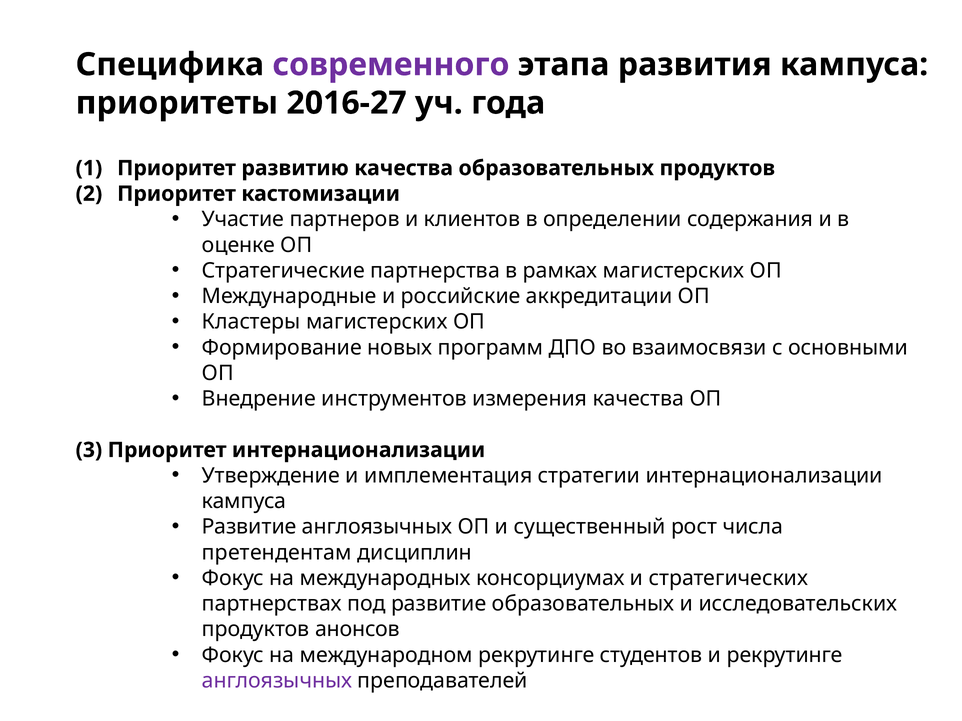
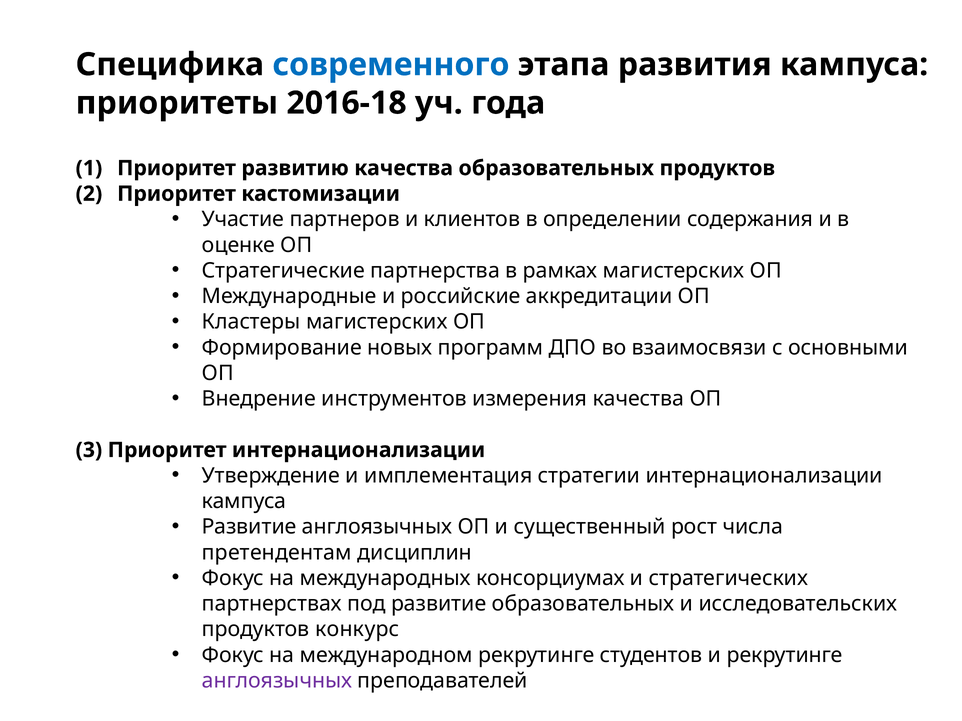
современного colour: purple -> blue (391, 65)
2016-27: 2016-27 -> 2016-18 (347, 103)
анонсов: анонсов -> конкурс (357, 630)
